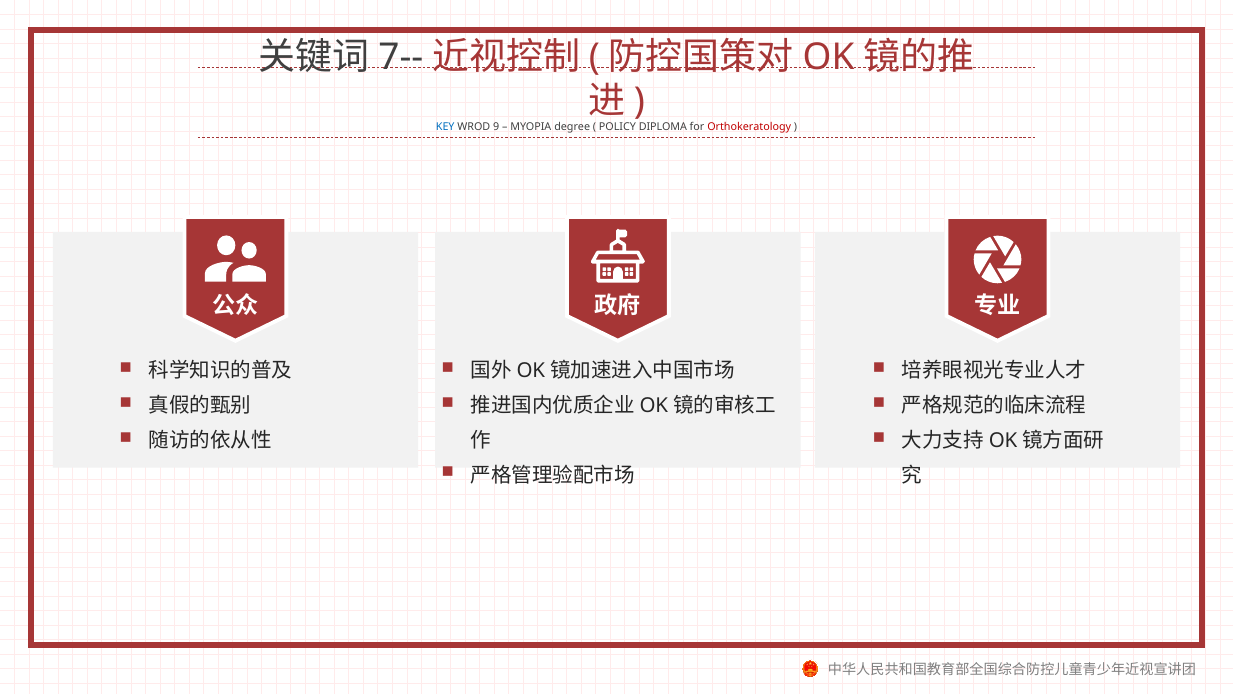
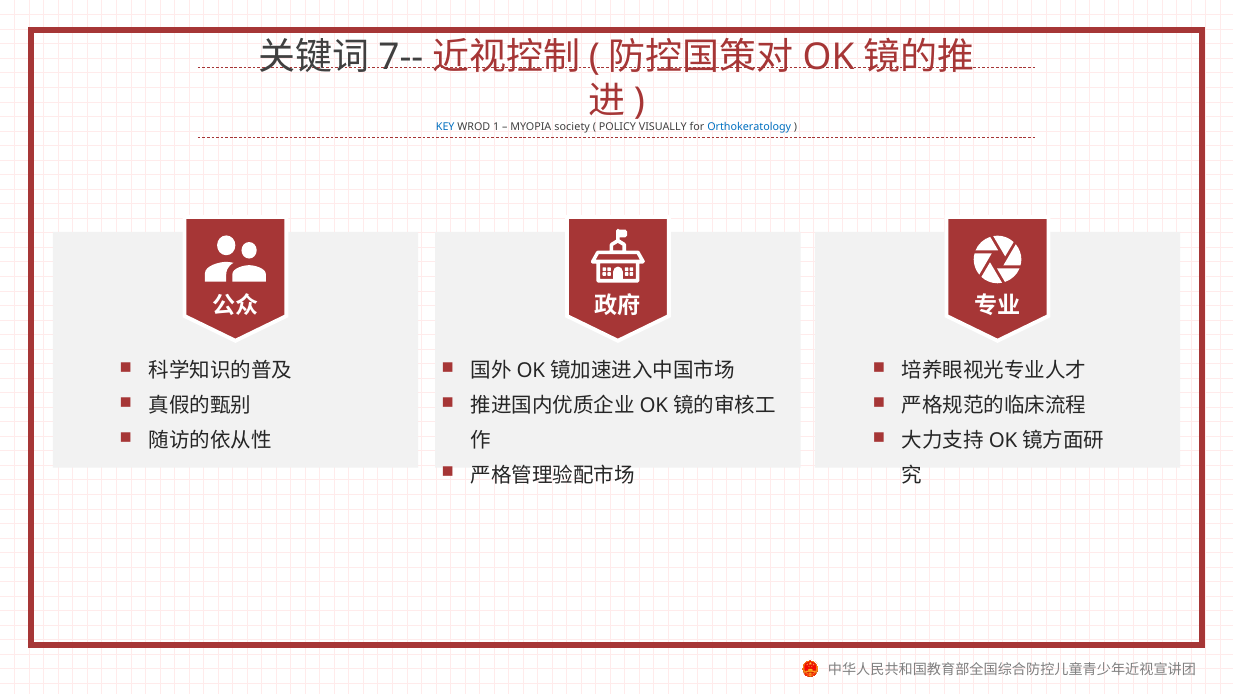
9: 9 -> 1 (496, 126)
degree: degree -> society (572, 126)
DIPLOMA: DIPLOMA -> VISUALLY (663, 126)
Orthokeratology colour: red -> blue (749, 126)
